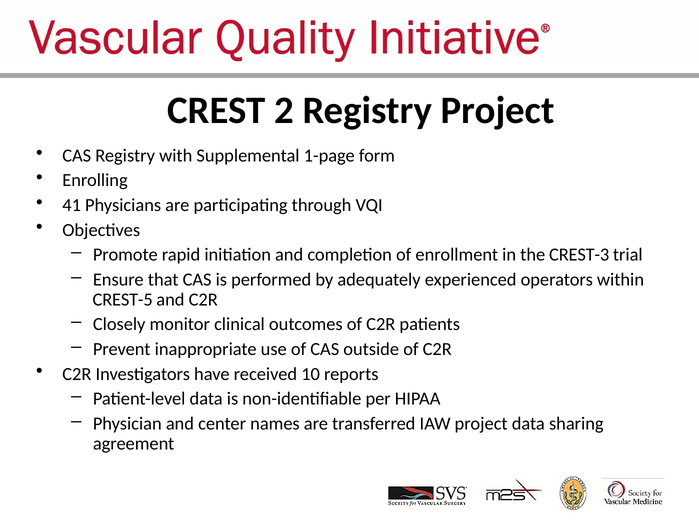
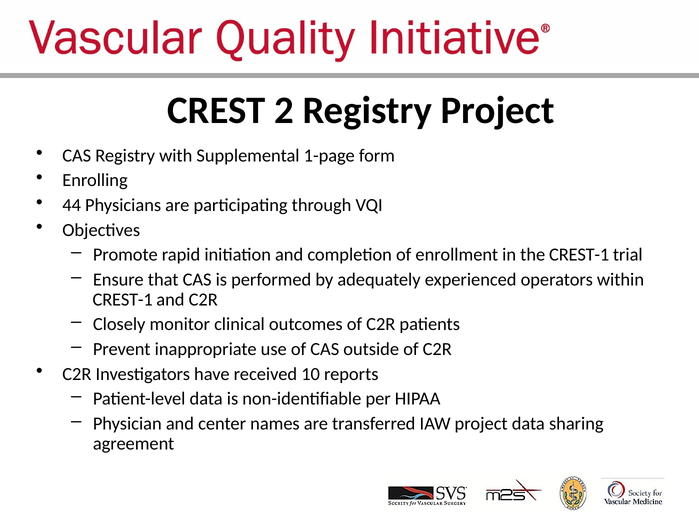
41: 41 -> 44 (72, 205)
the CREST-3: CREST-3 -> CREST-1 (579, 255)
CREST-5: CREST-5 -> CREST-1 (123, 300)
